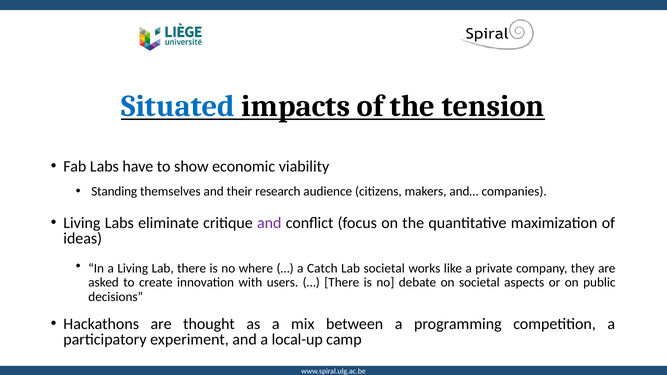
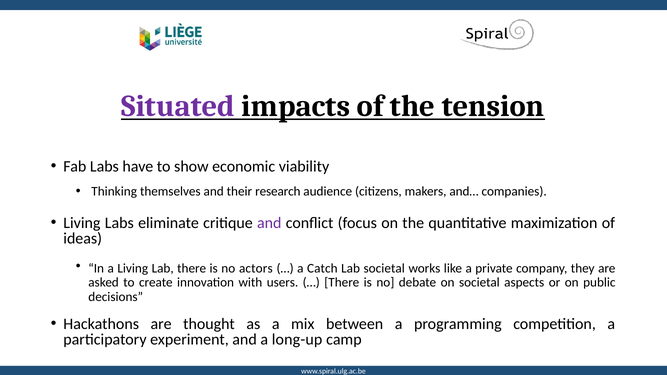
Situated colour: blue -> purple (178, 106)
Standing: Standing -> Thinking (114, 192)
where: where -> actors (256, 268)
local-up: local-up -> long-up (297, 340)
